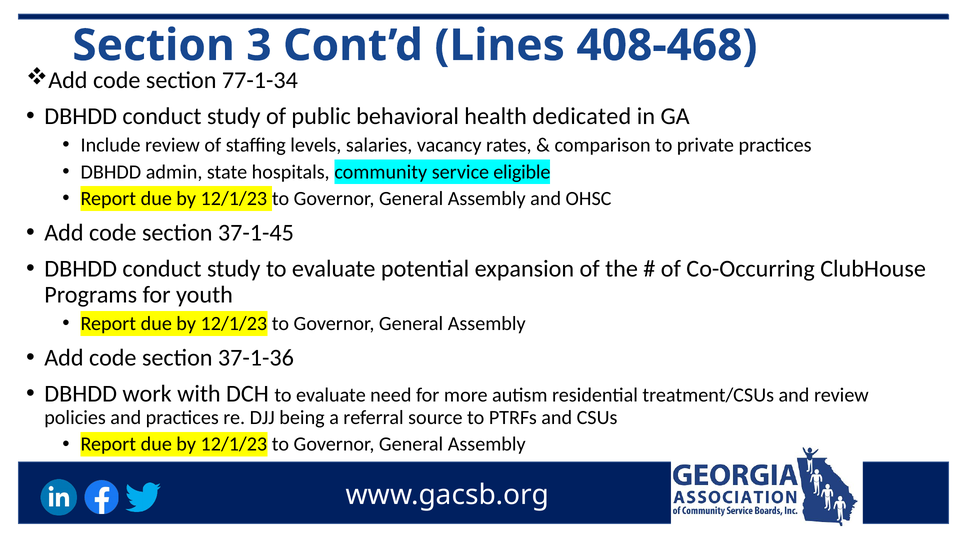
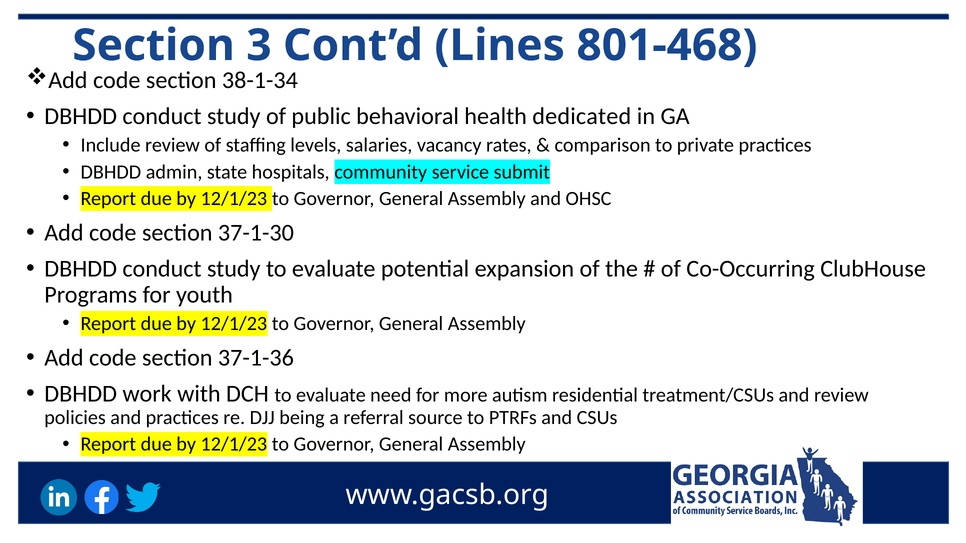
408-468: 408-468 -> 801-468 (667, 46)
77-1-34: 77-1-34 -> 38-1-34 (260, 80)
eligible: eligible -> submit (522, 172)
37-1-45: 37-1-45 -> 37-1-30 (256, 233)
